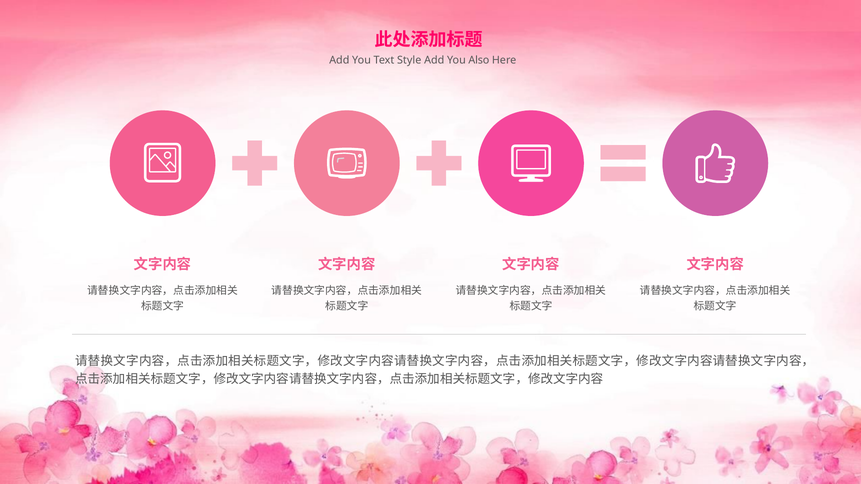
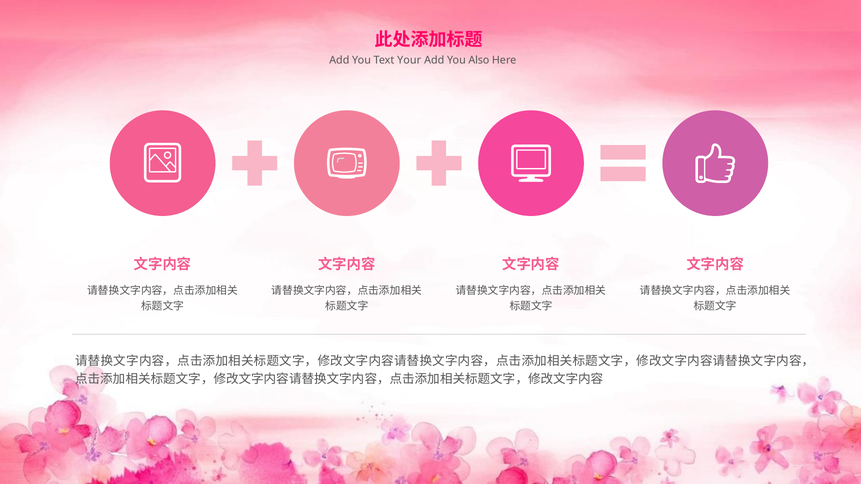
Style: Style -> Your (409, 60)
